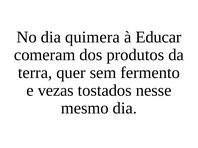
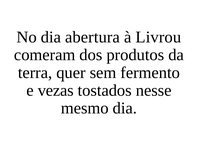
quimera: quimera -> abertura (92, 37)
Educar: Educar -> Livrou (158, 37)
